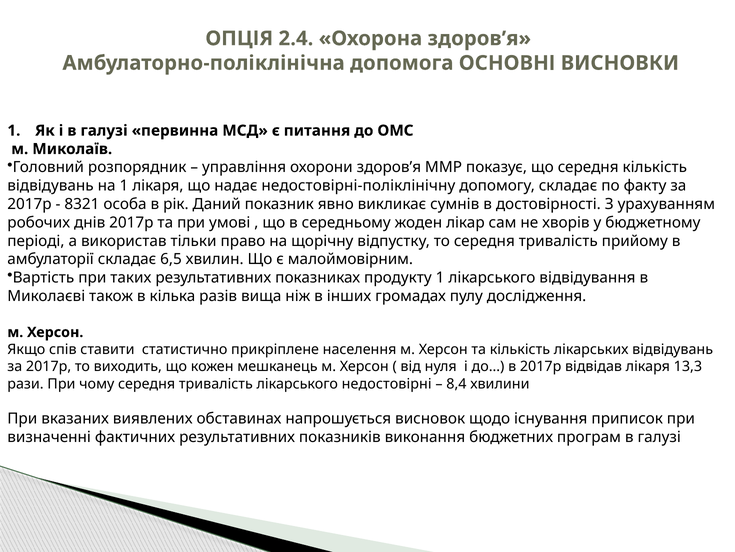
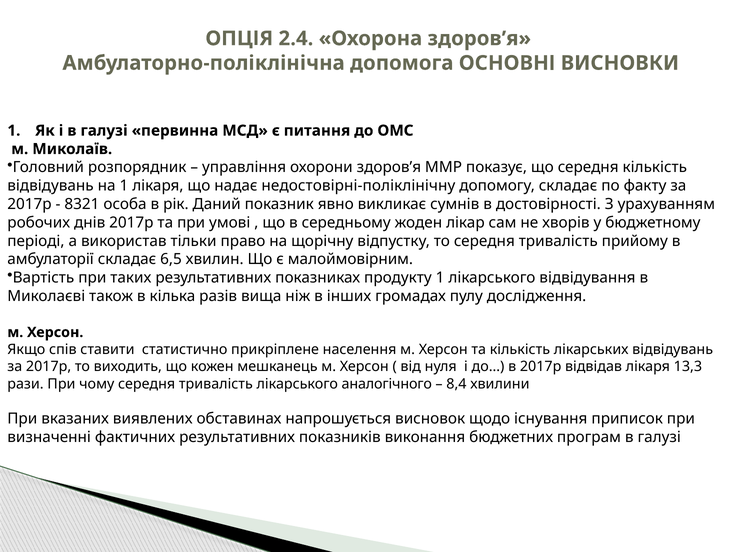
недостовірні: недостовірні -> аналогічного (387, 383)
